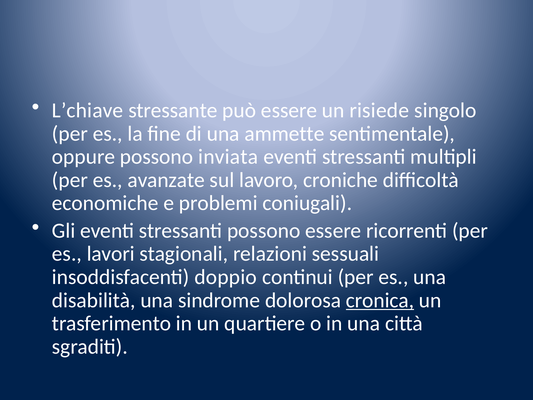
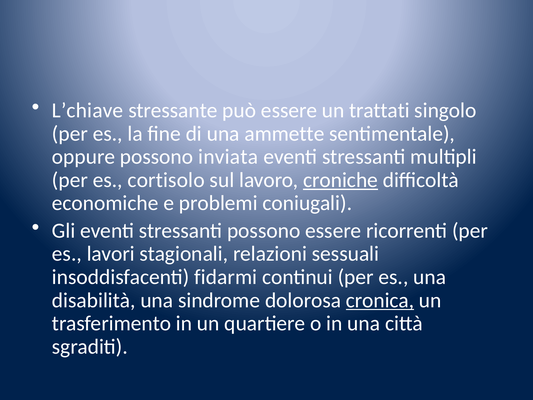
risiede: risiede -> trattati (379, 110)
avanzate: avanzate -> cortisolo (166, 180)
croniche underline: none -> present (341, 180)
doppio: doppio -> fidarmi (226, 277)
